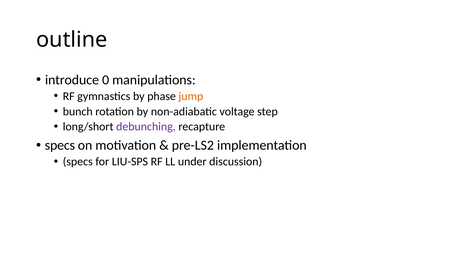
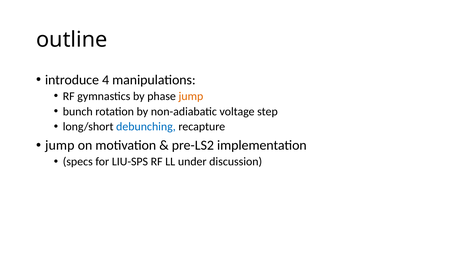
0: 0 -> 4 (106, 80)
debunching colour: purple -> blue (146, 127)
specs: specs -> jump (60, 146)
